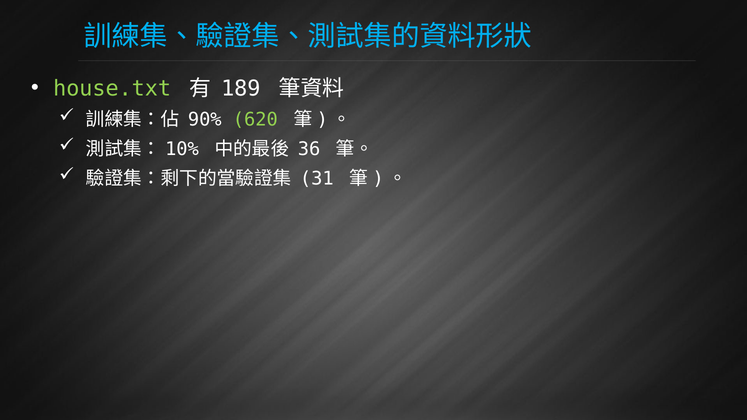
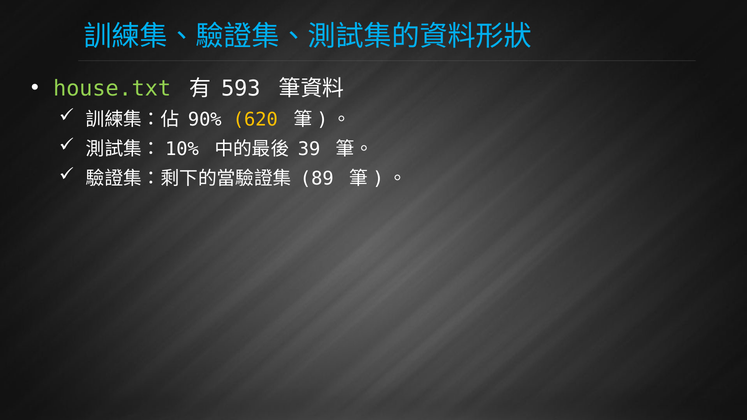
189: 189 -> 593 (241, 88)
620 colour: light green -> yellow (255, 120)
36: 36 -> 39 (309, 149)
31: 31 -> 89 (317, 179)
